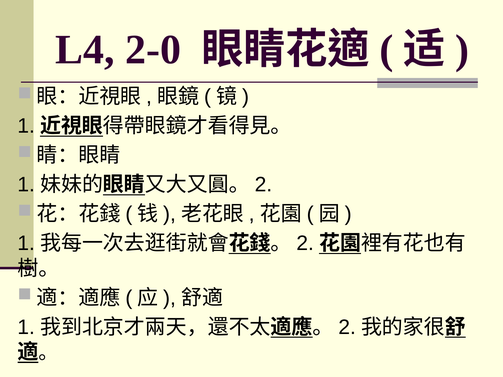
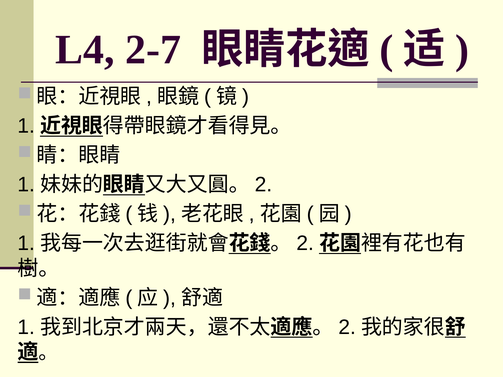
2-0: 2-0 -> 2-7 (153, 50)
